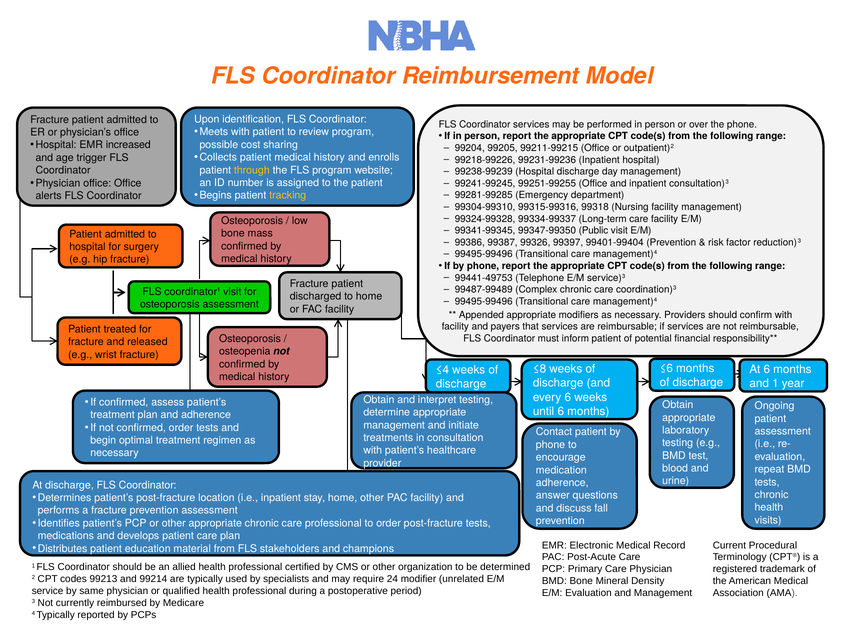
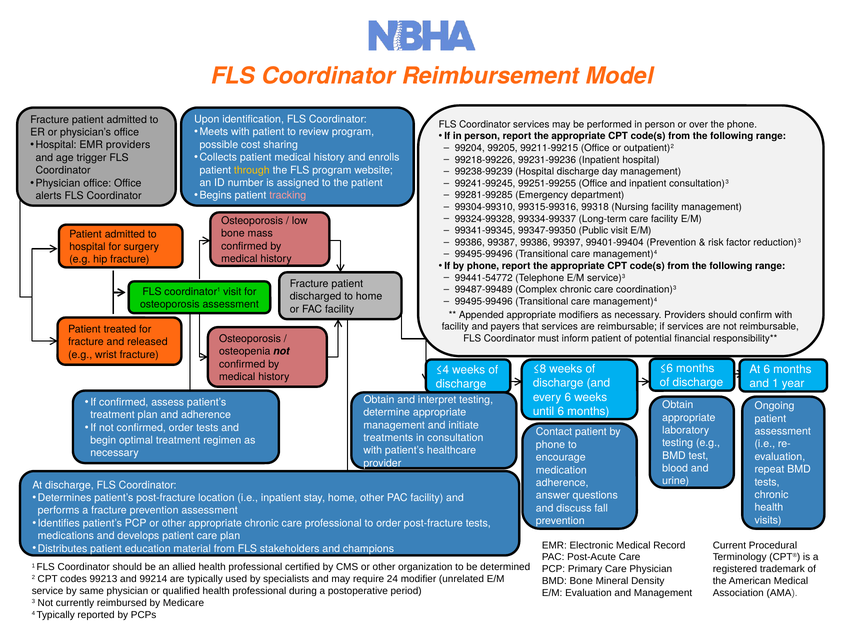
EMR increased: increased -> providers (128, 145)
tracking colour: yellow -> pink (288, 195)
99387 99326: 99326 -> 99386 (535, 242)
99441-49753: 99441-49753 -> 99441-54772 (484, 278)
